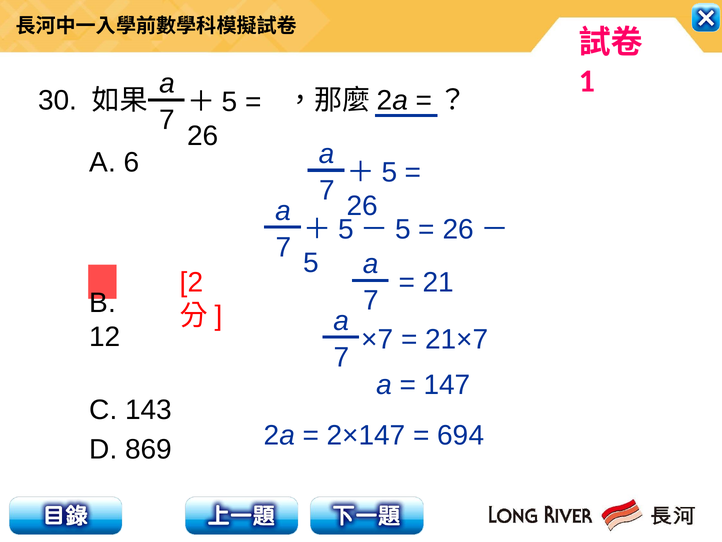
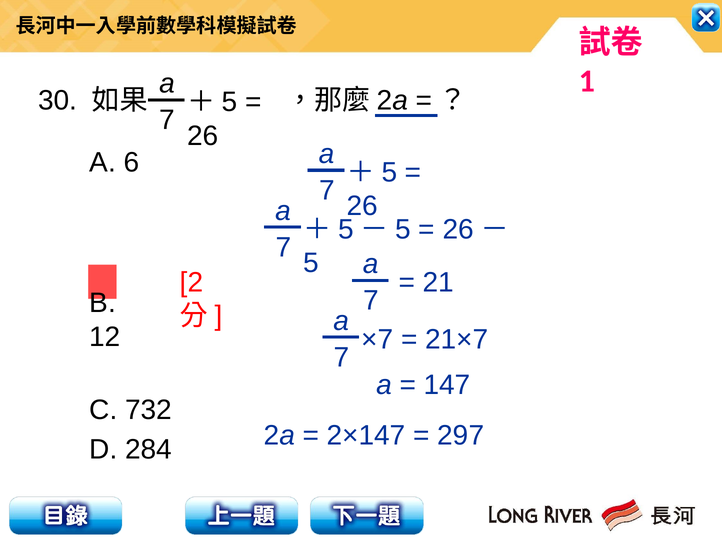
143: 143 -> 732 (149, 410)
694: 694 -> 297 (461, 435)
869: 869 -> 284 (149, 449)
